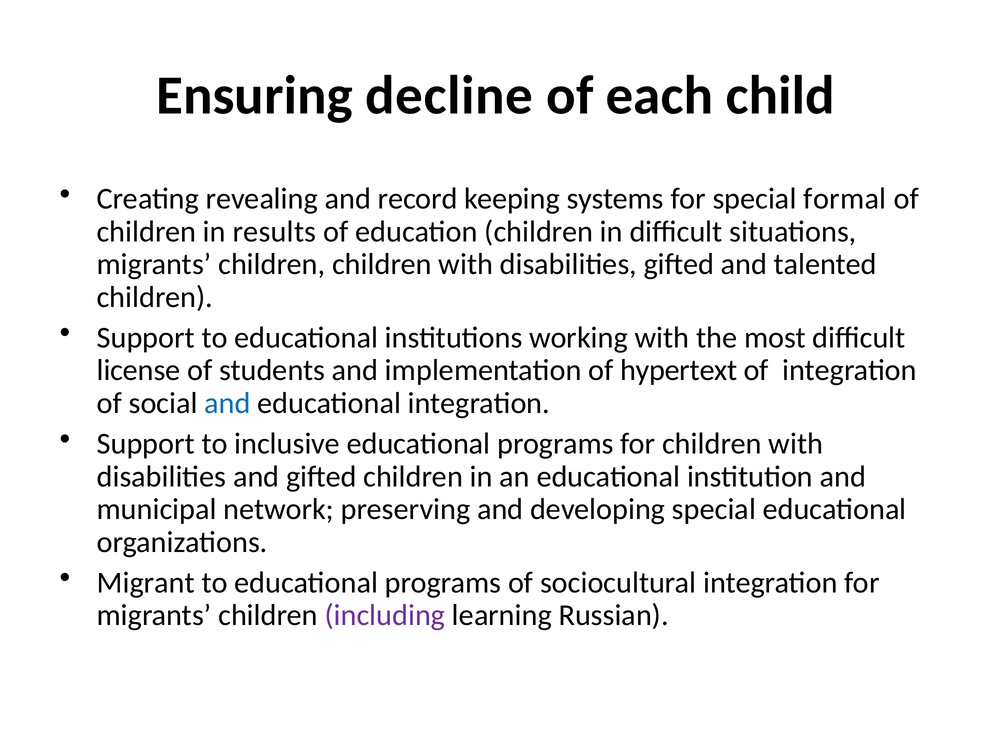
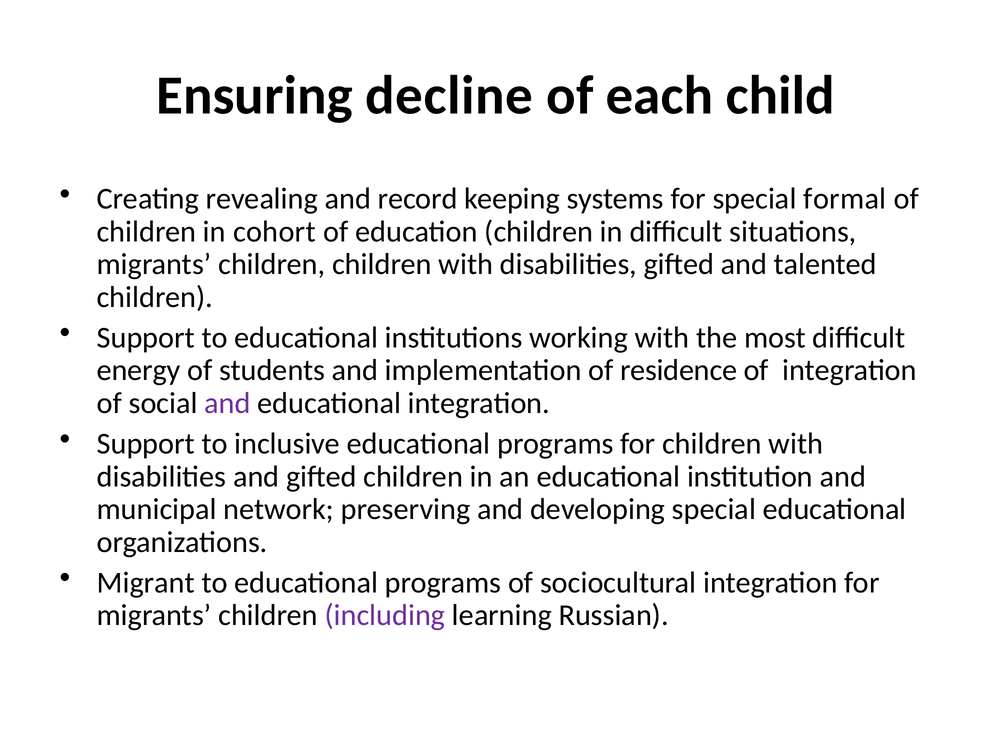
results: results -> cohort (274, 232)
license: license -> energy (139, 370)
hypertext: hypertext -> residence (679, 370)
and colour: blue -> purple (228, 403)
